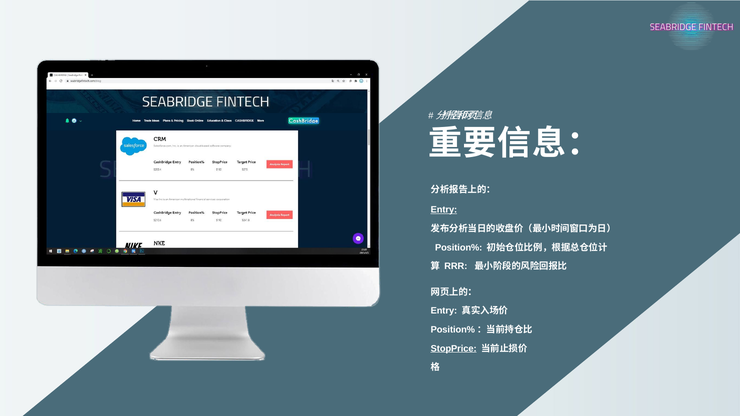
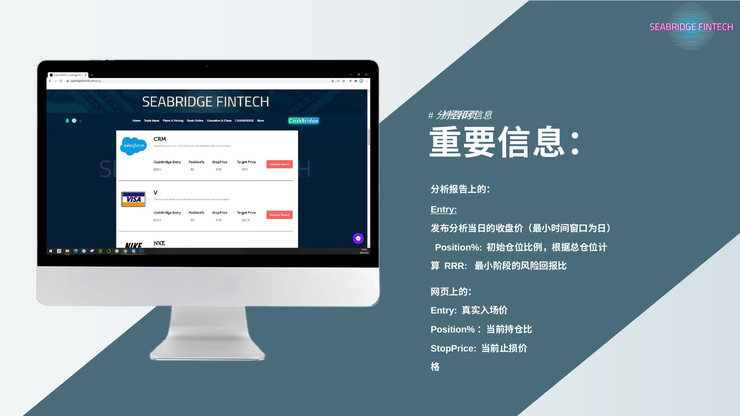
StopPrice underline: present -> none (454, 349)
